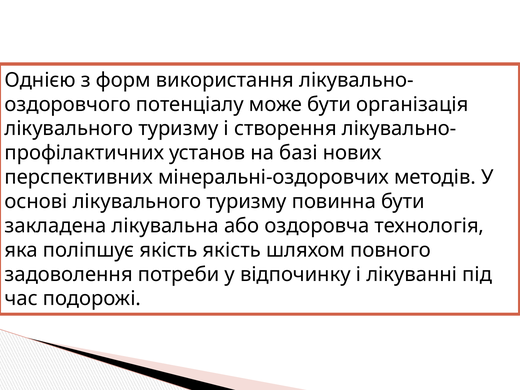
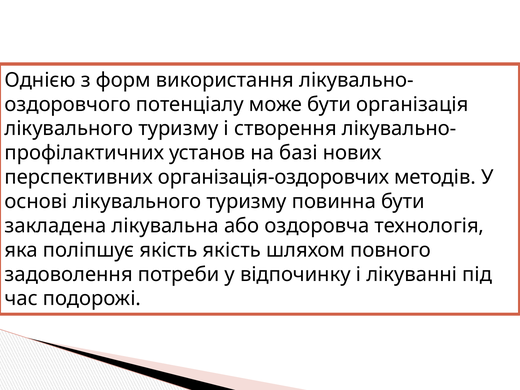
мінеральні-оздоровчих: мінеральні-оздоровчих -> організація-оздоровчих (274, 177)
